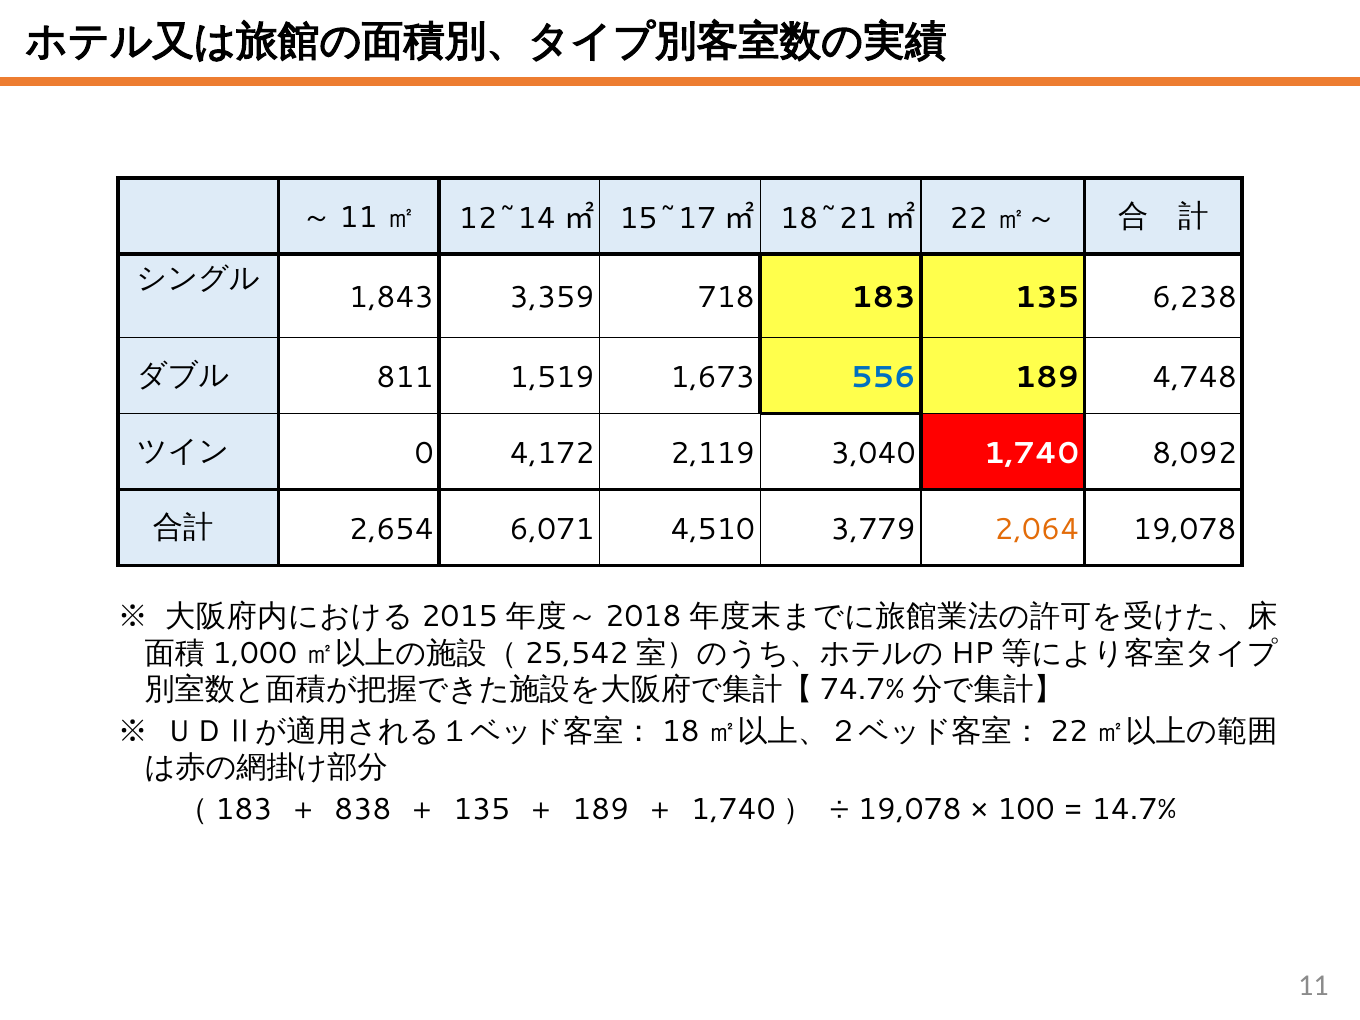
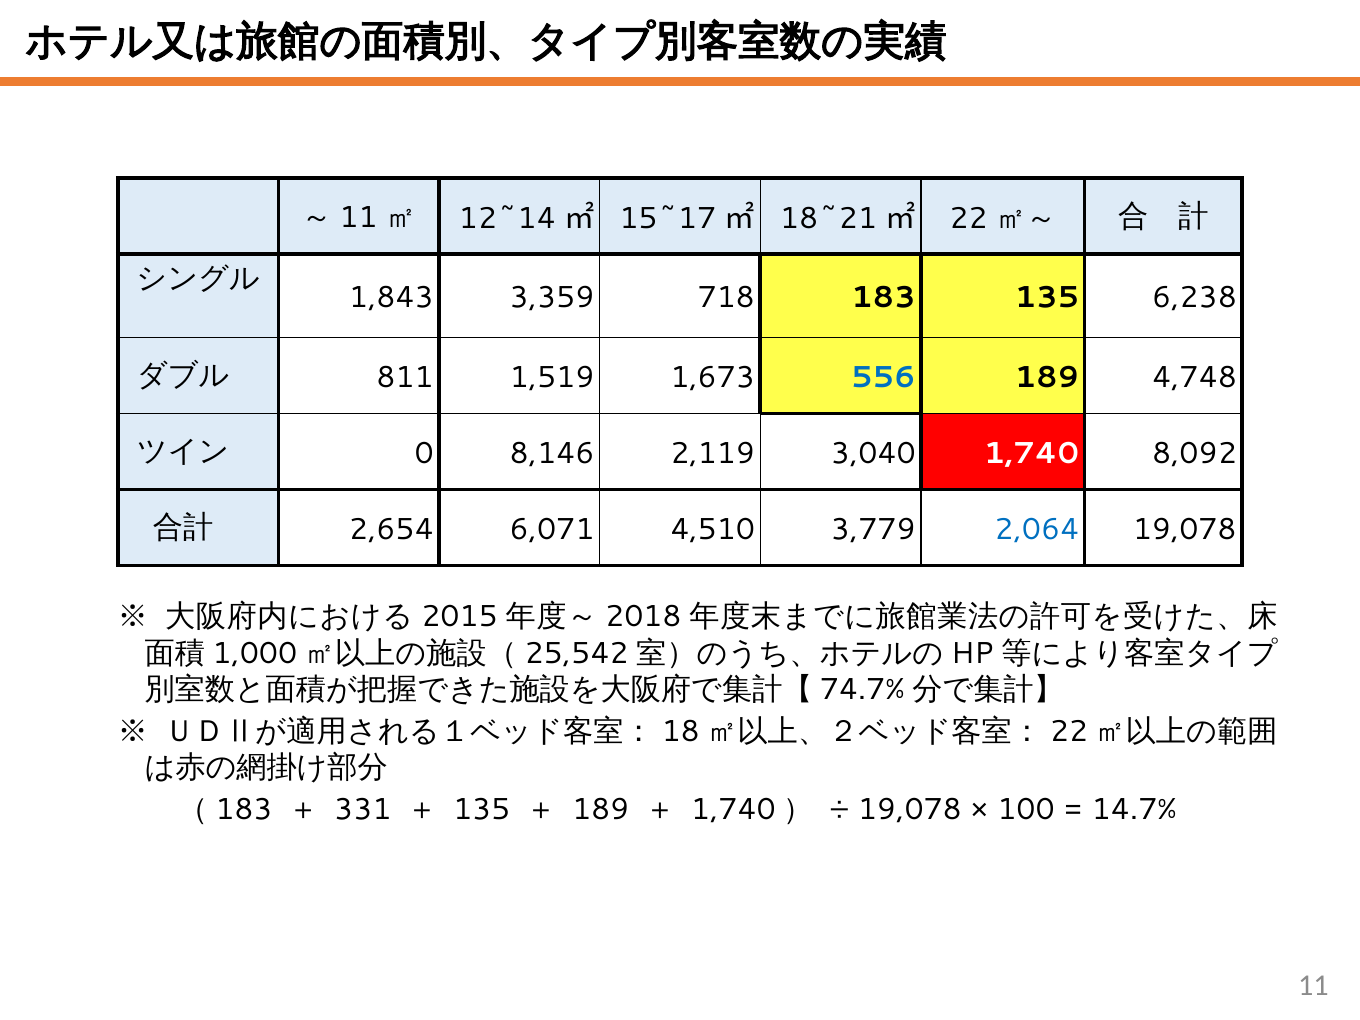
4,172: 4,172 -> 8,146 (552, 453)
2,064 colour: orange -> blue (1037, 529)
838: 838 -> 331 (363, 810)
